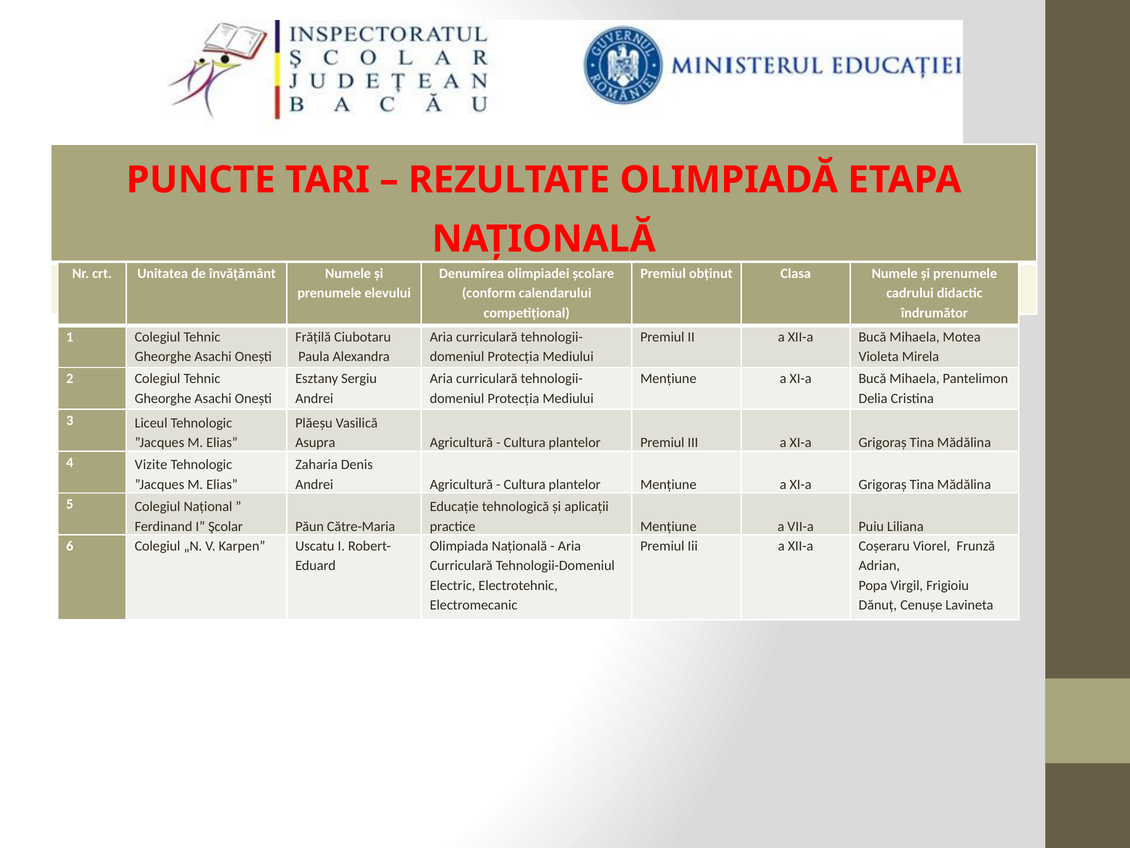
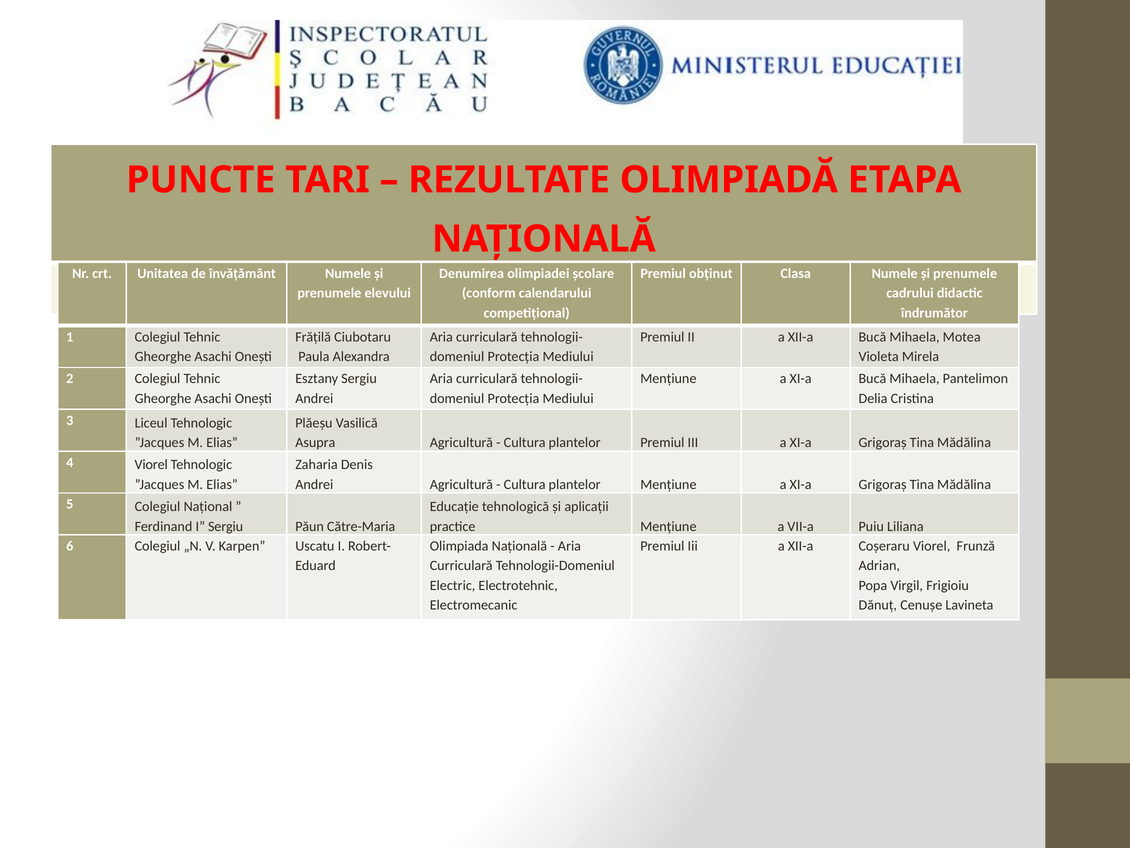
4 Vizite: Vizite -> Viorel (151, 465)
I Şcolar: Şcolar -> Sergiu (226, 526)
